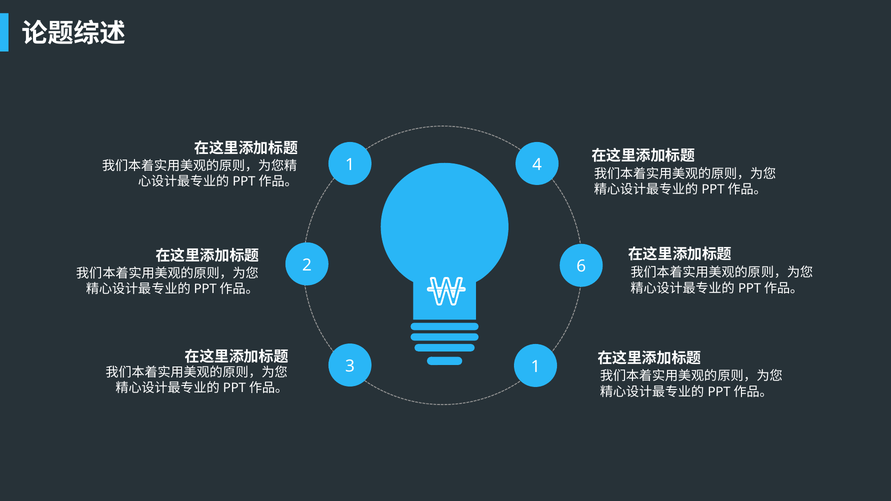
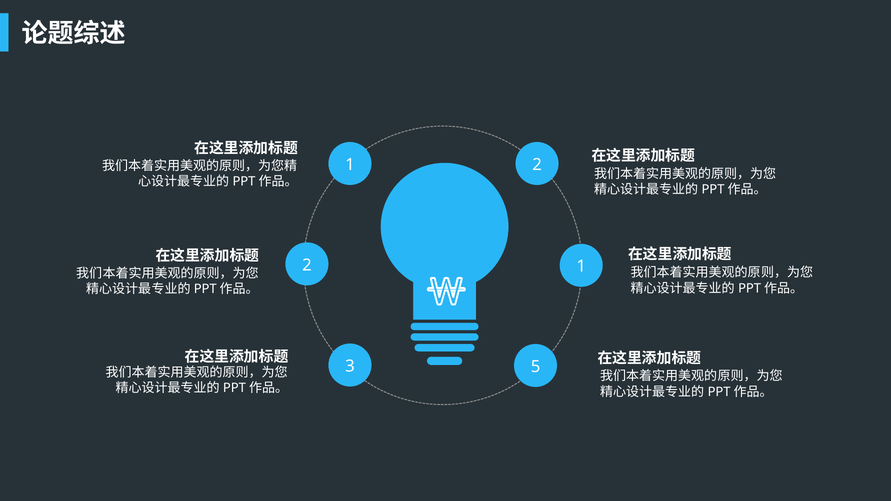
1 4: 4 -> 2 (537, 165)
2 6: 6 -> 1 (581, 267)
3 1: 1 -> 5 (536, 367)
